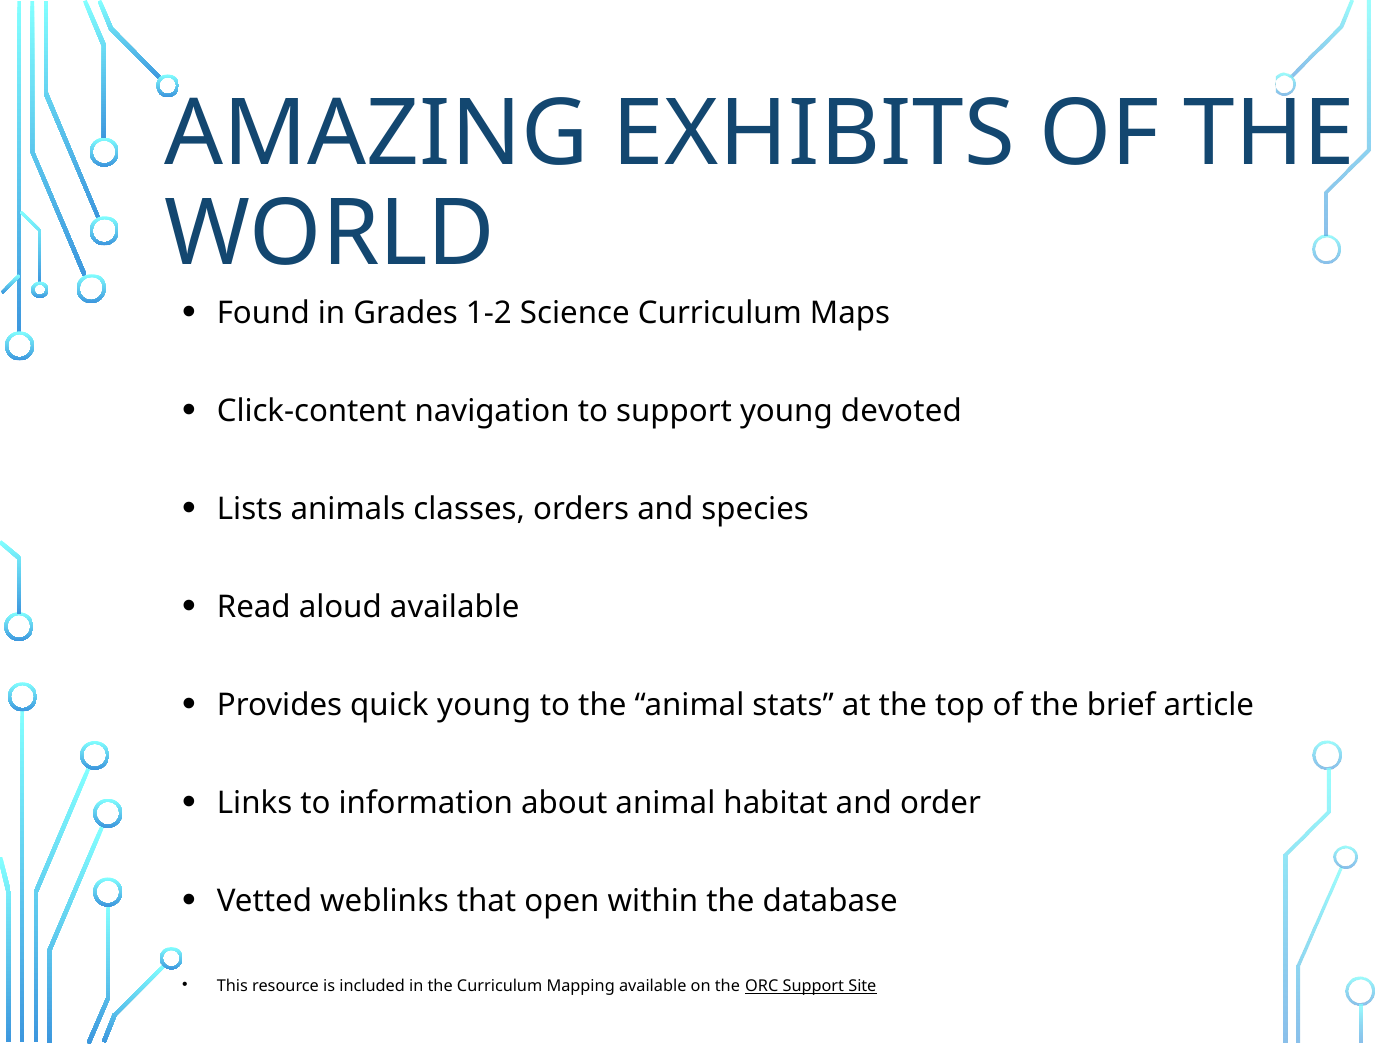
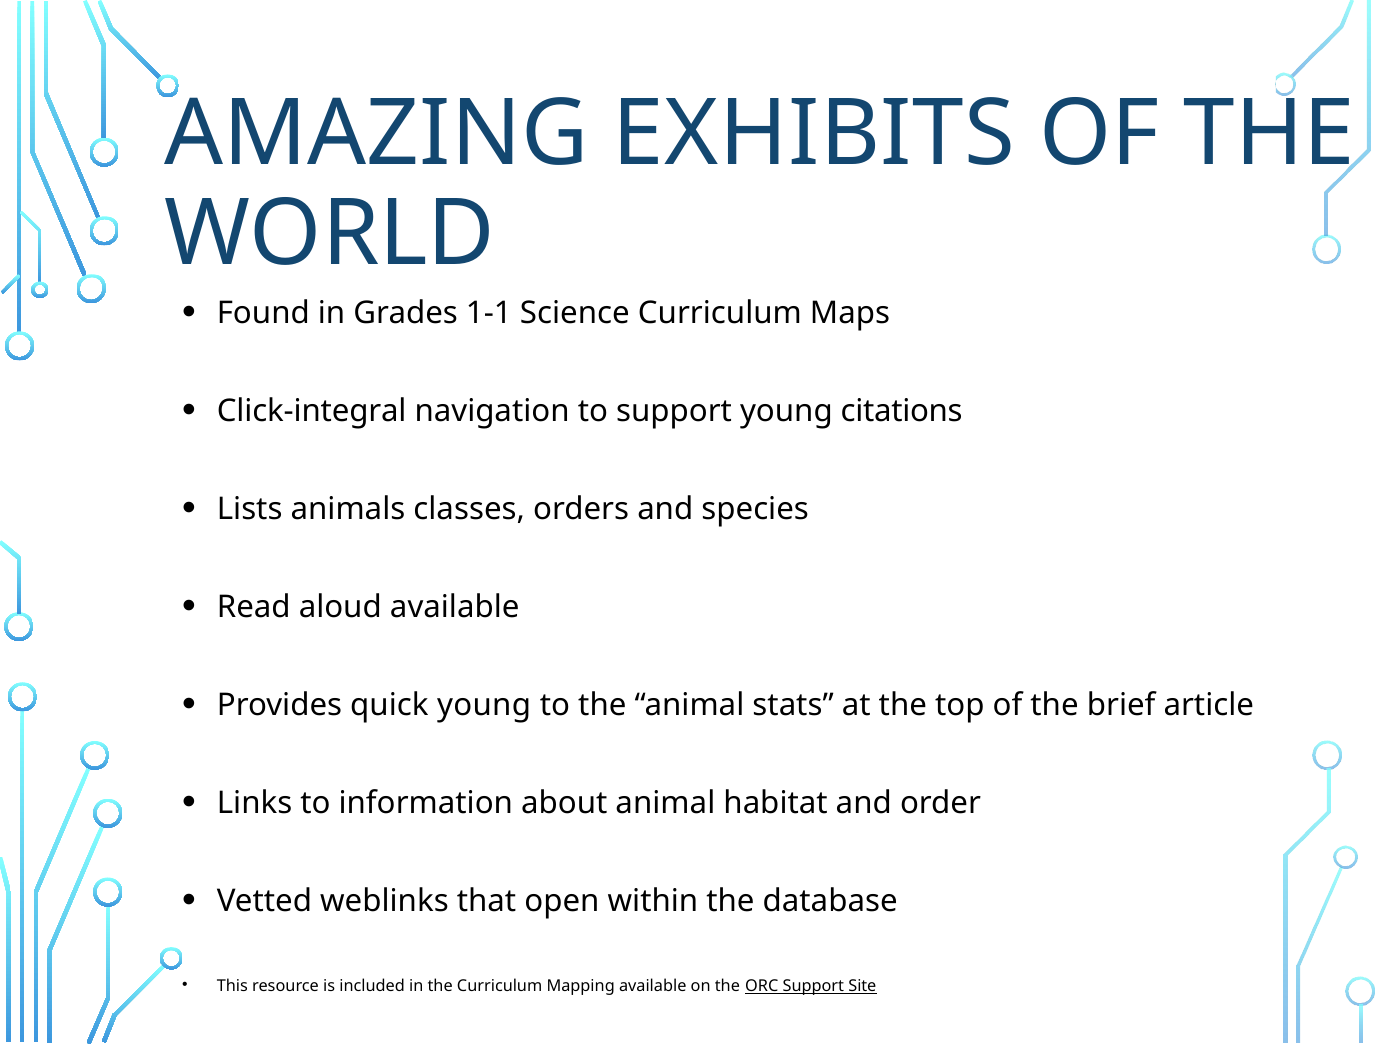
1-2: 1-2 -> 1-1 (489, 313)
Click-content: Click-content -> Click-integral (312, 411)
devoted: devoted -> citations (902, 411)
